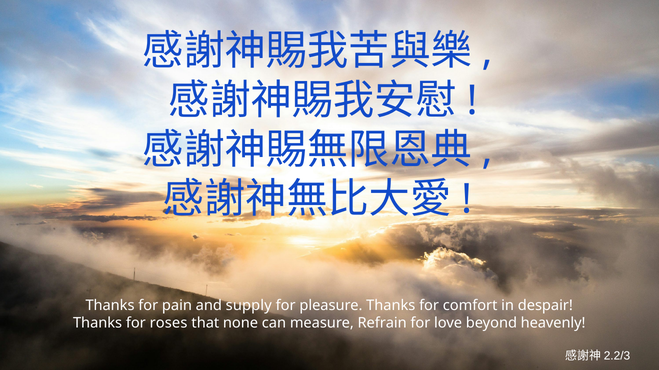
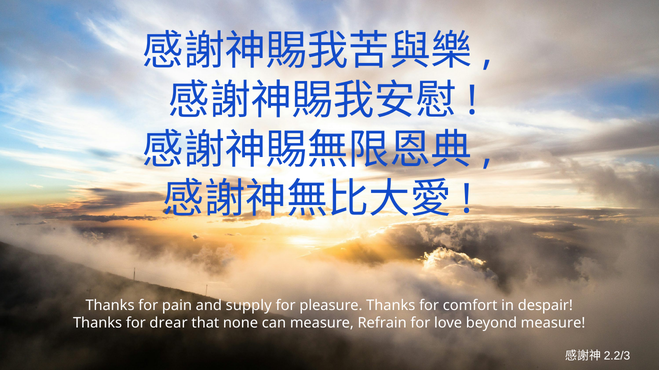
roses: roses -> drear (169, 324)
beyond heavenly: heavenly -> measure (553, 324)
